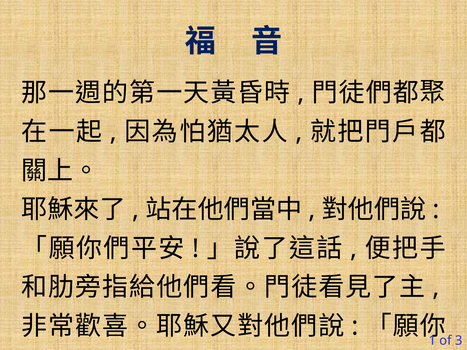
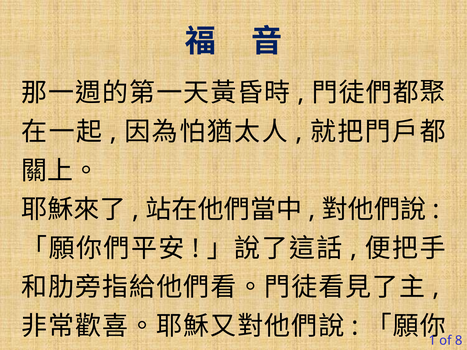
3: 3 -> 8 (459, 341)
